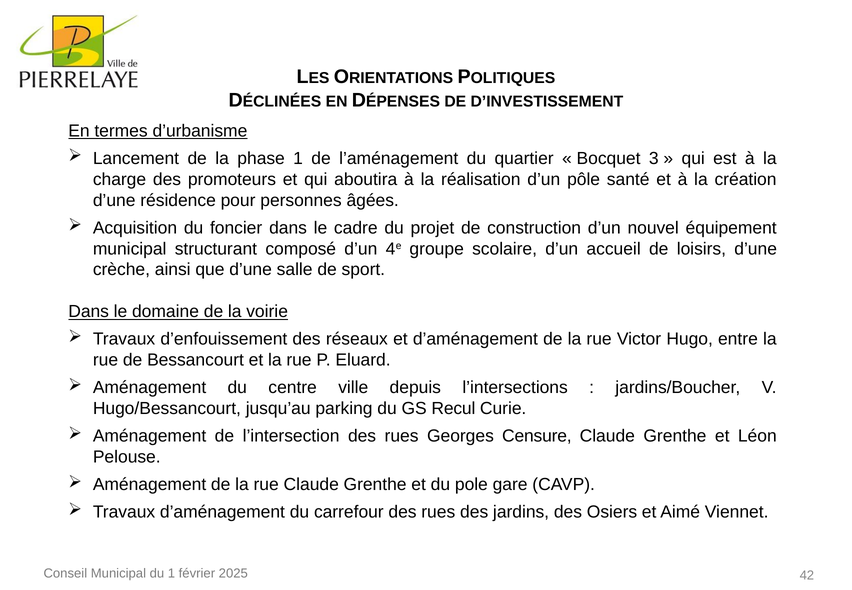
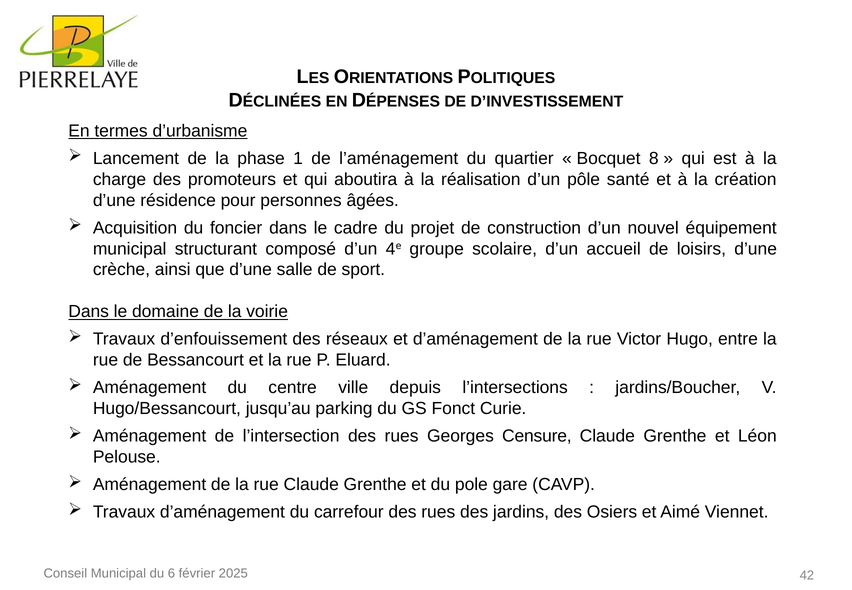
3: 3 -> 8 (654, 158)
Recul: Recul -> Fonct (453, 409)
du 1: 1 -> 6 (172, 573)
